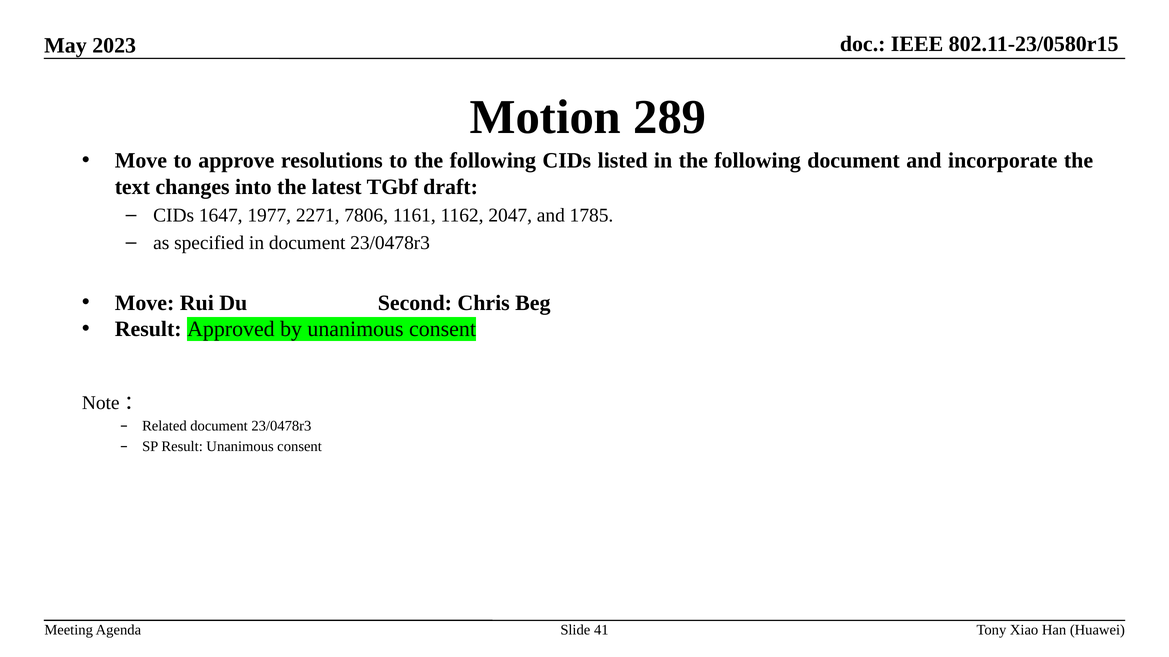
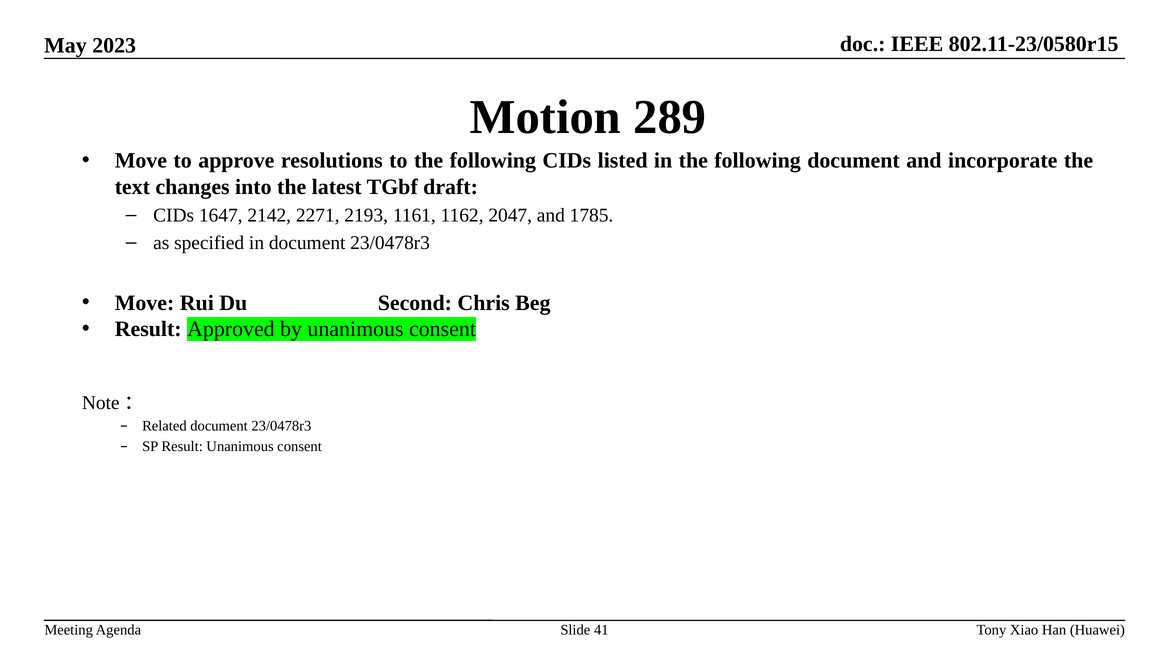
1977: 1977 -> 2142 (269, 216)
7806: 7806 -> 2193 (366, 216)
